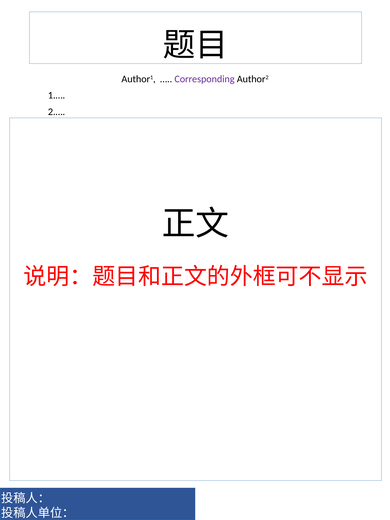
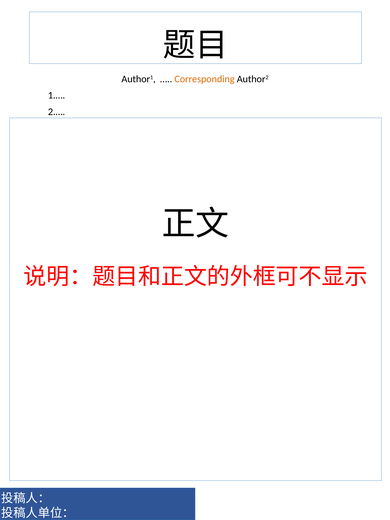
Corresponding colour: purple -> orange (205, 79)
